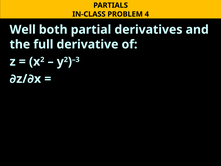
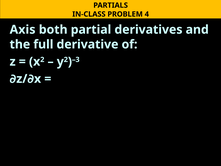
Well: Well -> Axis (23, 30)
